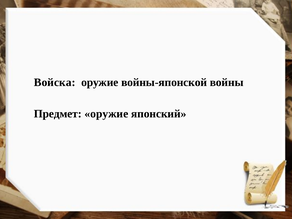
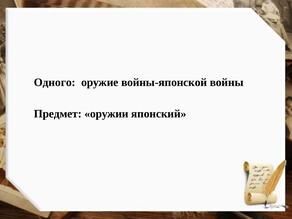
Войска: Войска -> Одного (55, 82)
Предмет оружие: оружие -> оружии (106, 114)
